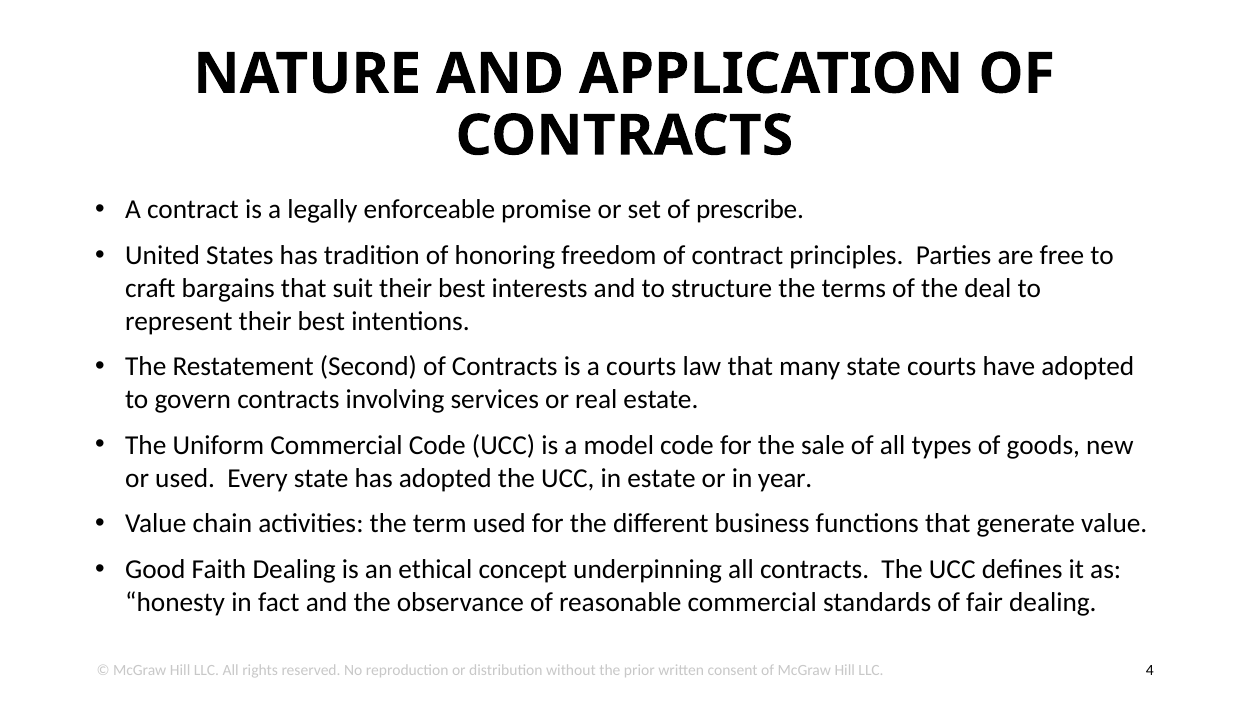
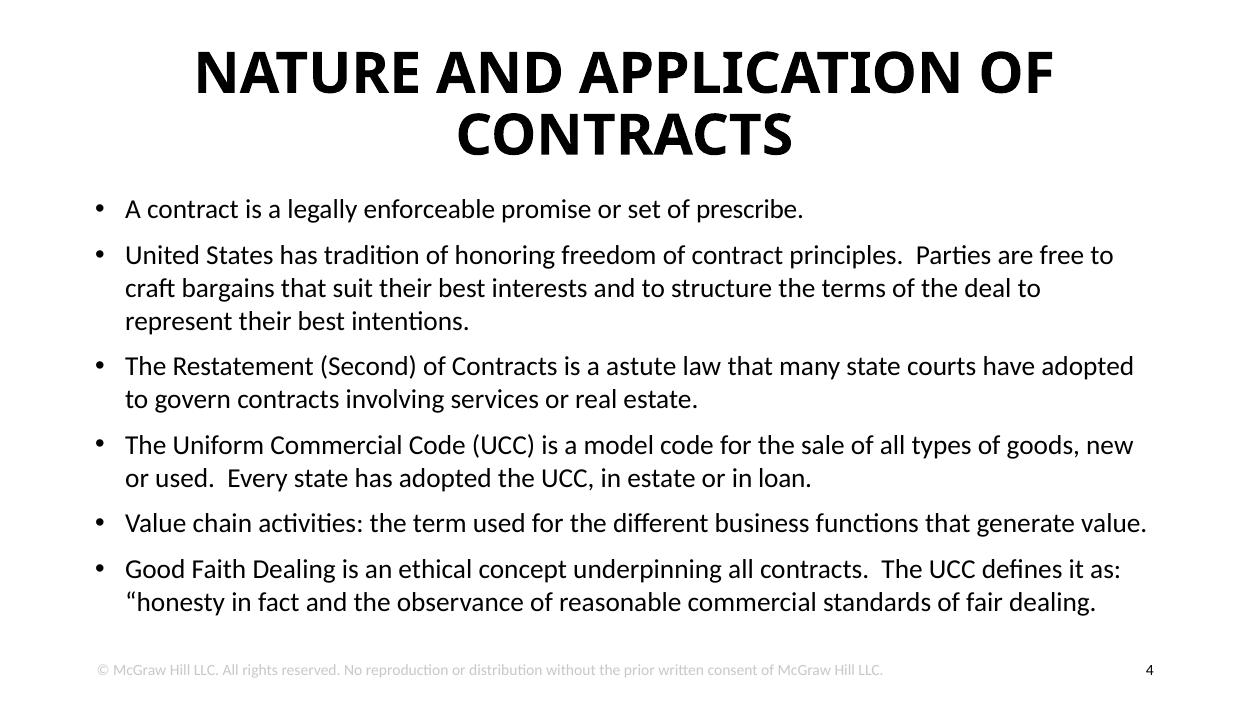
a courts: courts -> astute (641, 367)
year: year -> loan (785, 479)
